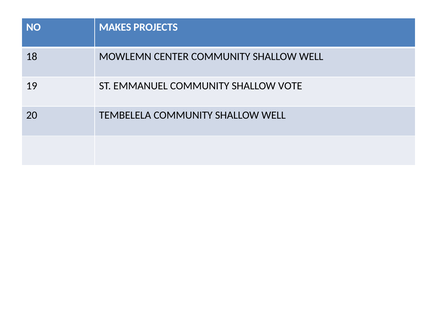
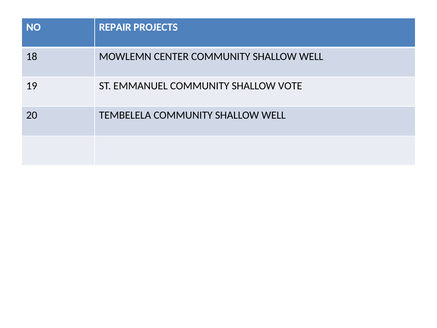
MAKES: MAKES -> REPAIR (115, 27)
